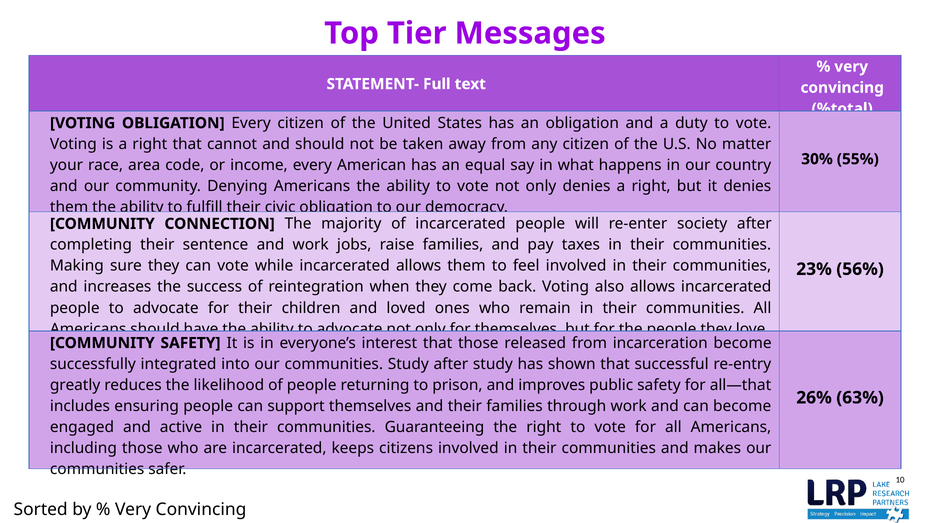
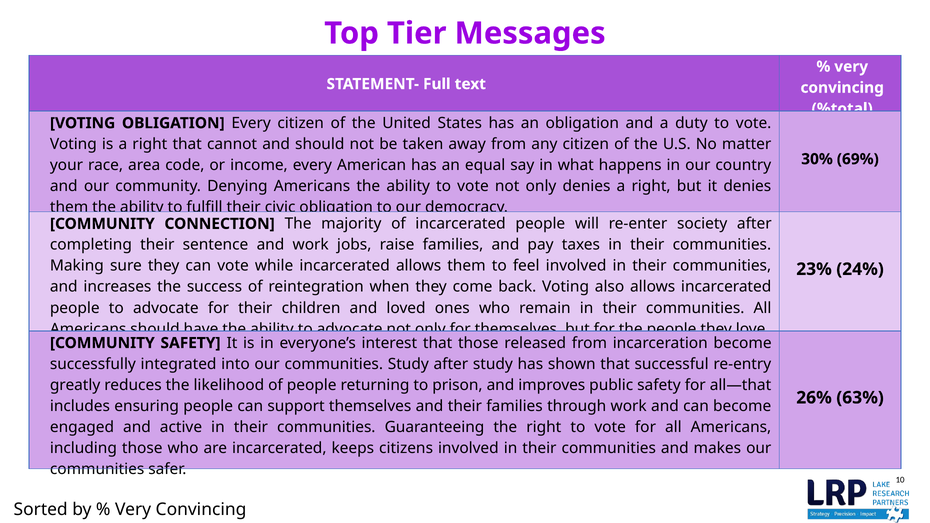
55%: 55% -> 69% (858, 159)
56%: 56% -> 24% (860, 269)
